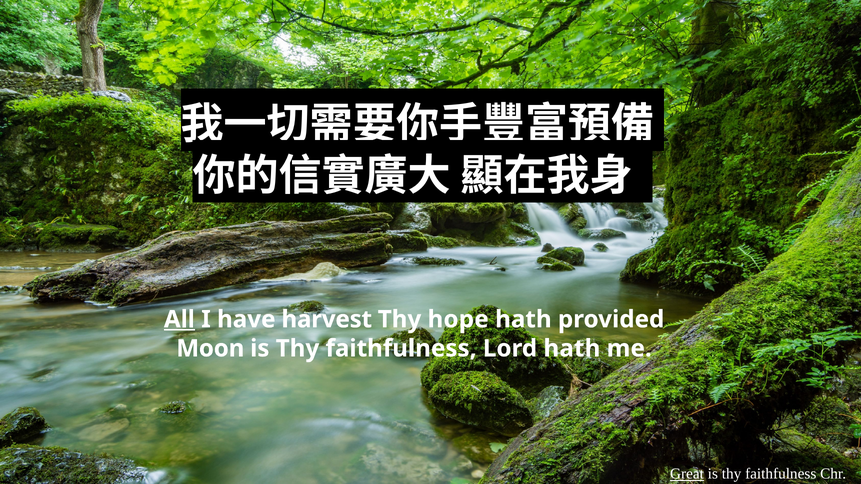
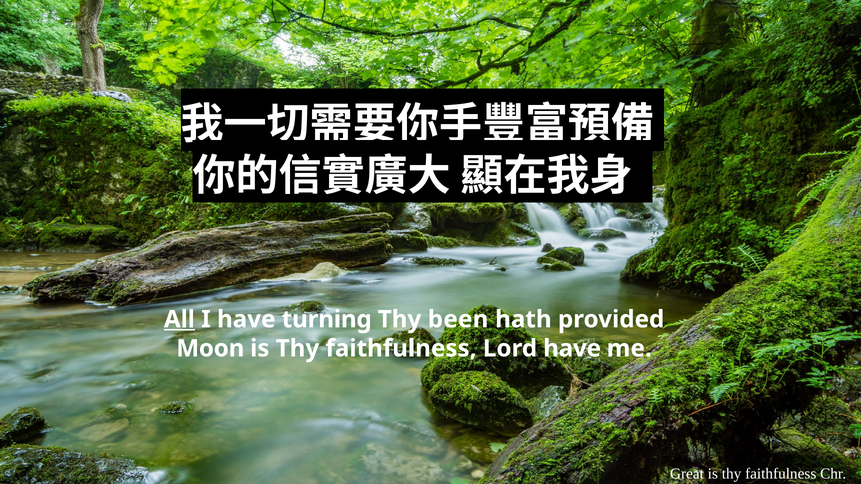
harvest: harvest -> turning (327, 320)
hope: hope -> been (458, 320)
Lord hath: hath -> have (572, 349)
Great underline: present -> none (687, 474)
